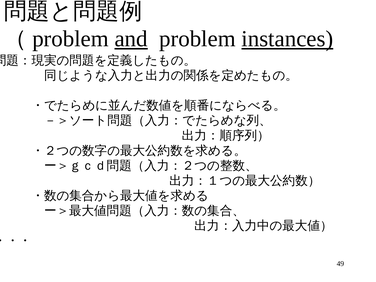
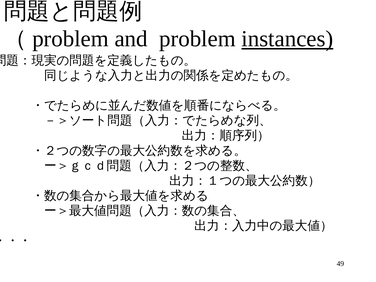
and underline: present -> none (131, 39)
